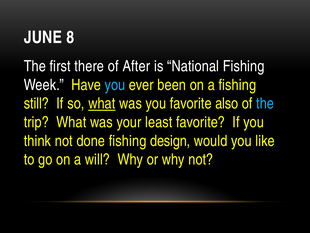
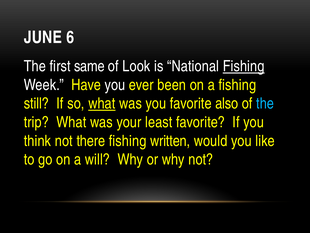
8: 8 -> 6 (70, 37)
there: there -> same (89, 66)
After: After -> Look (136, 66)
Fishing underline: none -> present (244, 66)
you colour: light blue -> white (115, 85)
done: done -> there (91, 141)
design: design -> written (170, 141)
